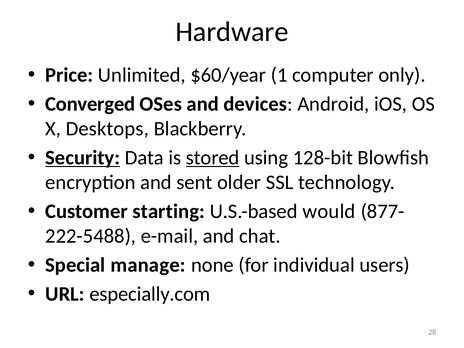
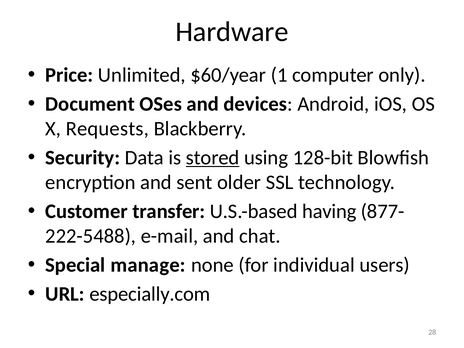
Converged: Converged -> Document (90, 104)
Desktops: Desktops -> Requests (107, 129)
Security underline: present -> none (83, 158)
starting: starting -> transfer (169, 211)
would: would -> having (329, 211)
